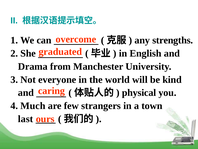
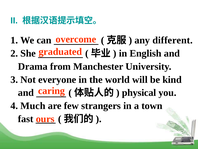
strengths: strengths -> different (173, 40)
last: last -> fast (26, 119)
